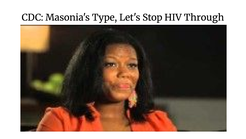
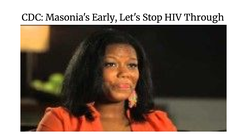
Type: Type -> Early (105, 18)
